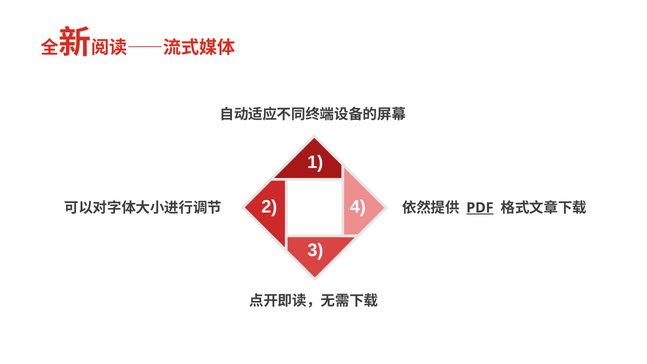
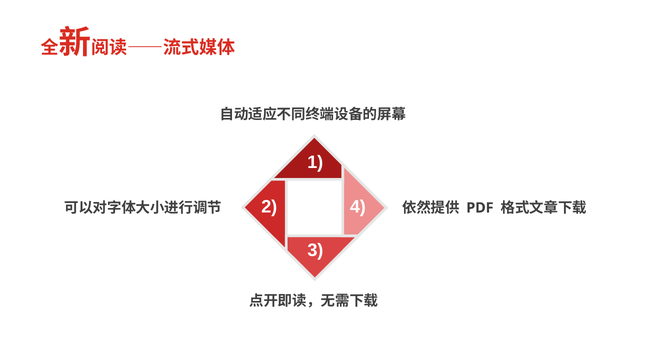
PDF underline: present -> none (480, 208)
